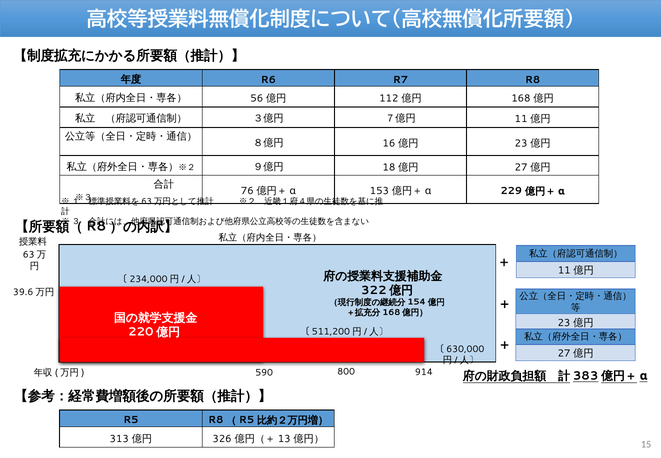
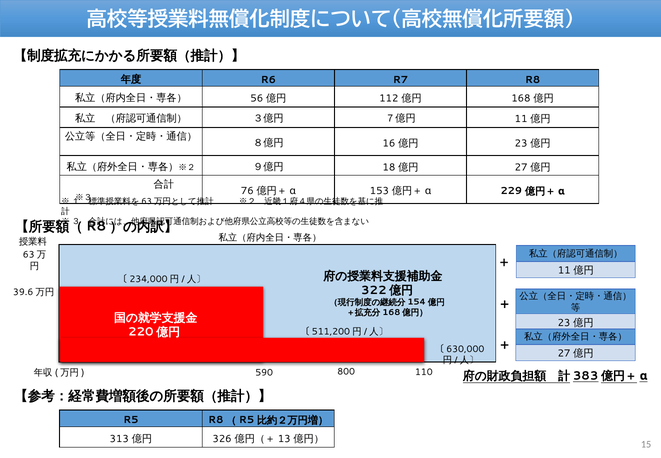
914: 914 -> 110 (424, 372)
